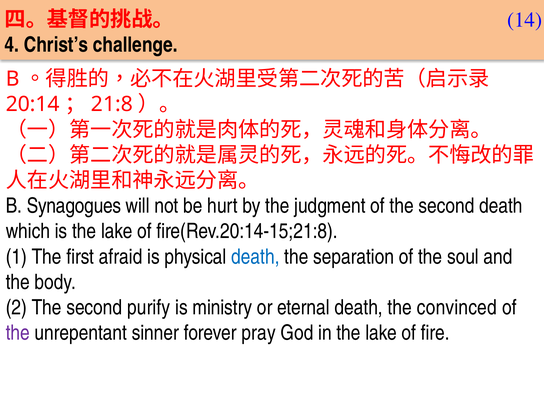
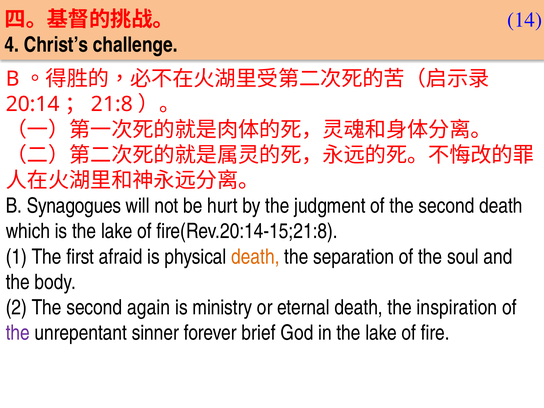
death colour: blue -> orange (255, 257)
purify: purify -> again (149, 308)
convinced: convinced -> inspiration (457, 308)
pray: pray -> brief (259, 333)
